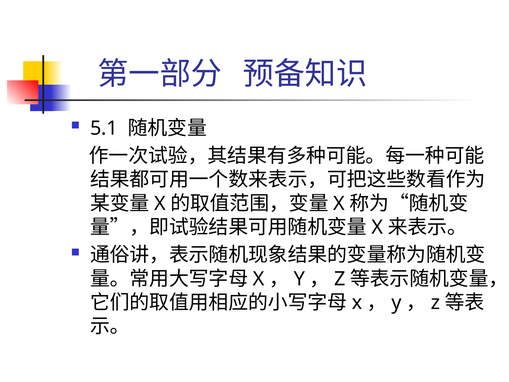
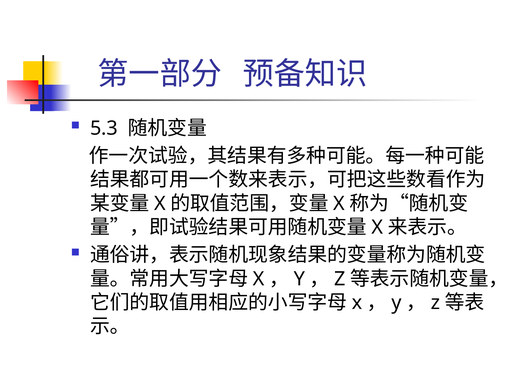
5.1: 5.1 -> 5.3 (104, 128)
